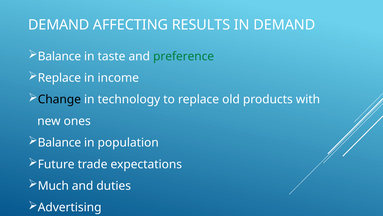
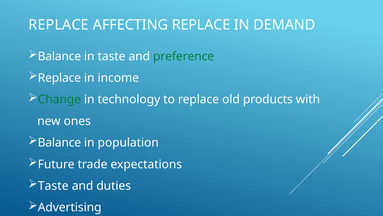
DEMAND: DEMAND -> REPLACE (59, 25)
AFFECTING RESULTS: RESULTS -> REPLACE (201, 25)
Change colour: black -> green (59, 99)
Much: Much -> Taste (53, 185)
